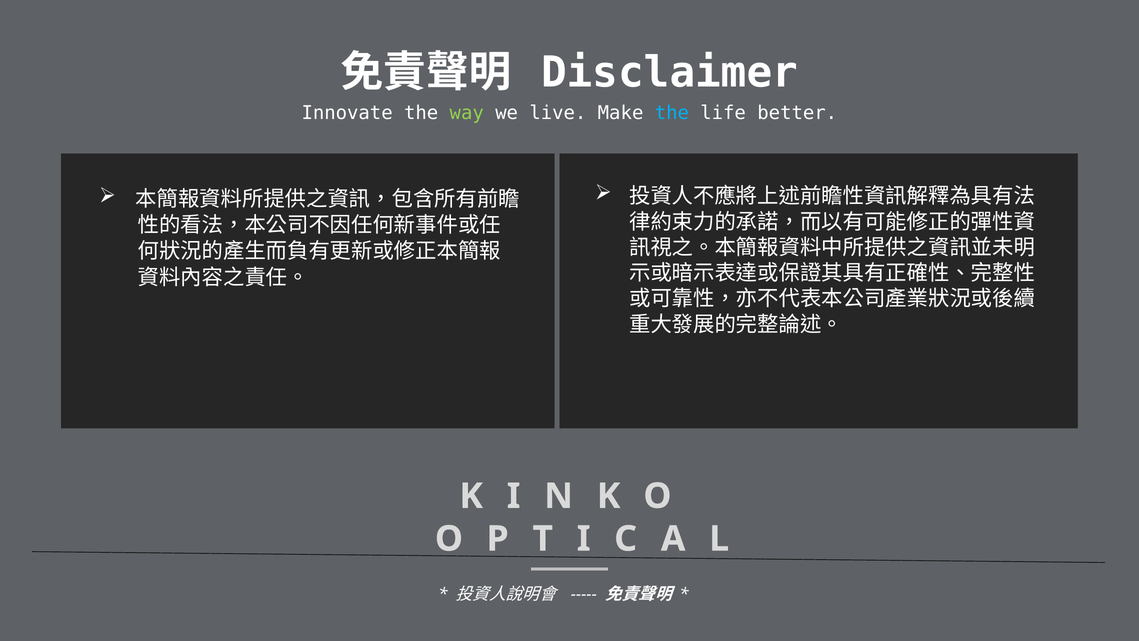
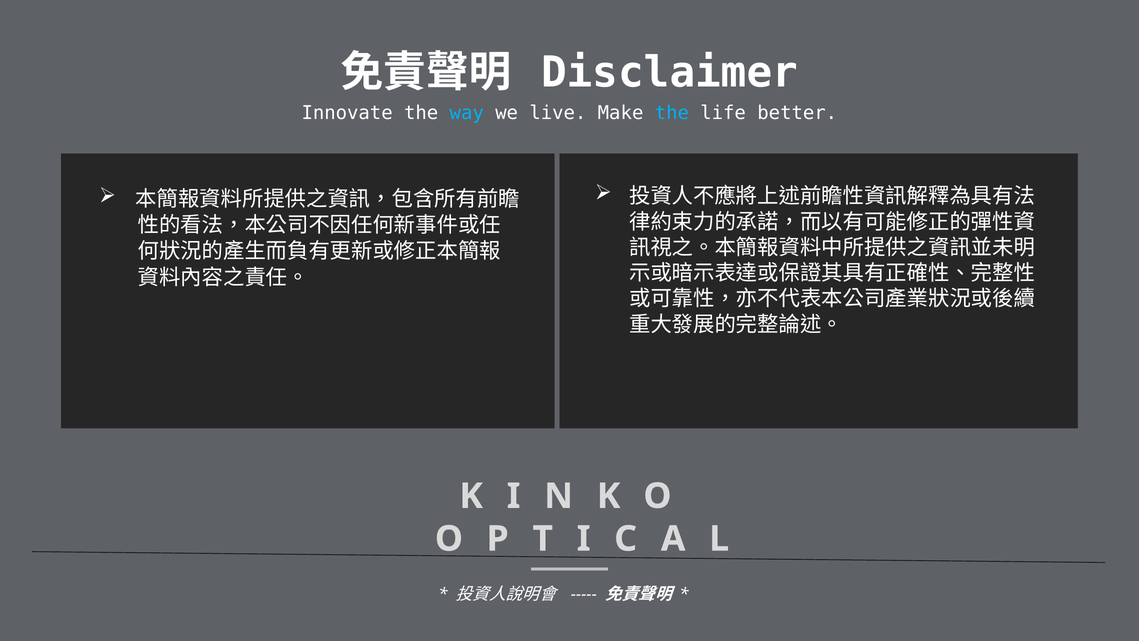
way colour: light green -> light blue (467, 113)
